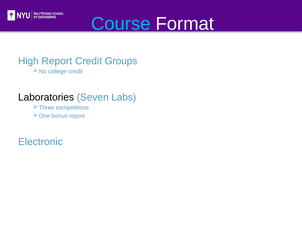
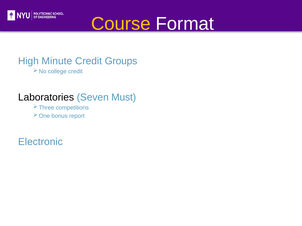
Course colour: light blue -> yellow (121, 24)
High Report: Report -> Minute (57, 61)
Labs: Labs -> Must (124, 98)
